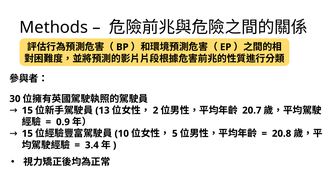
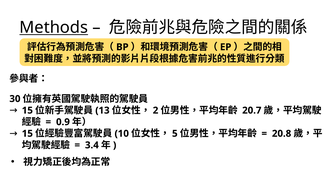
Methods underline: none -> present (54, 28)
